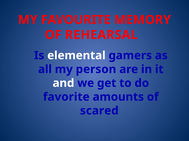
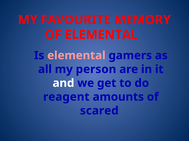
OF REHEARSAL: REHEARSAL -> ELEMENTAL (101, 35)
elemental colour: white -> pink (76, 56)
favorite: favorite -> reagent (66, 97)
